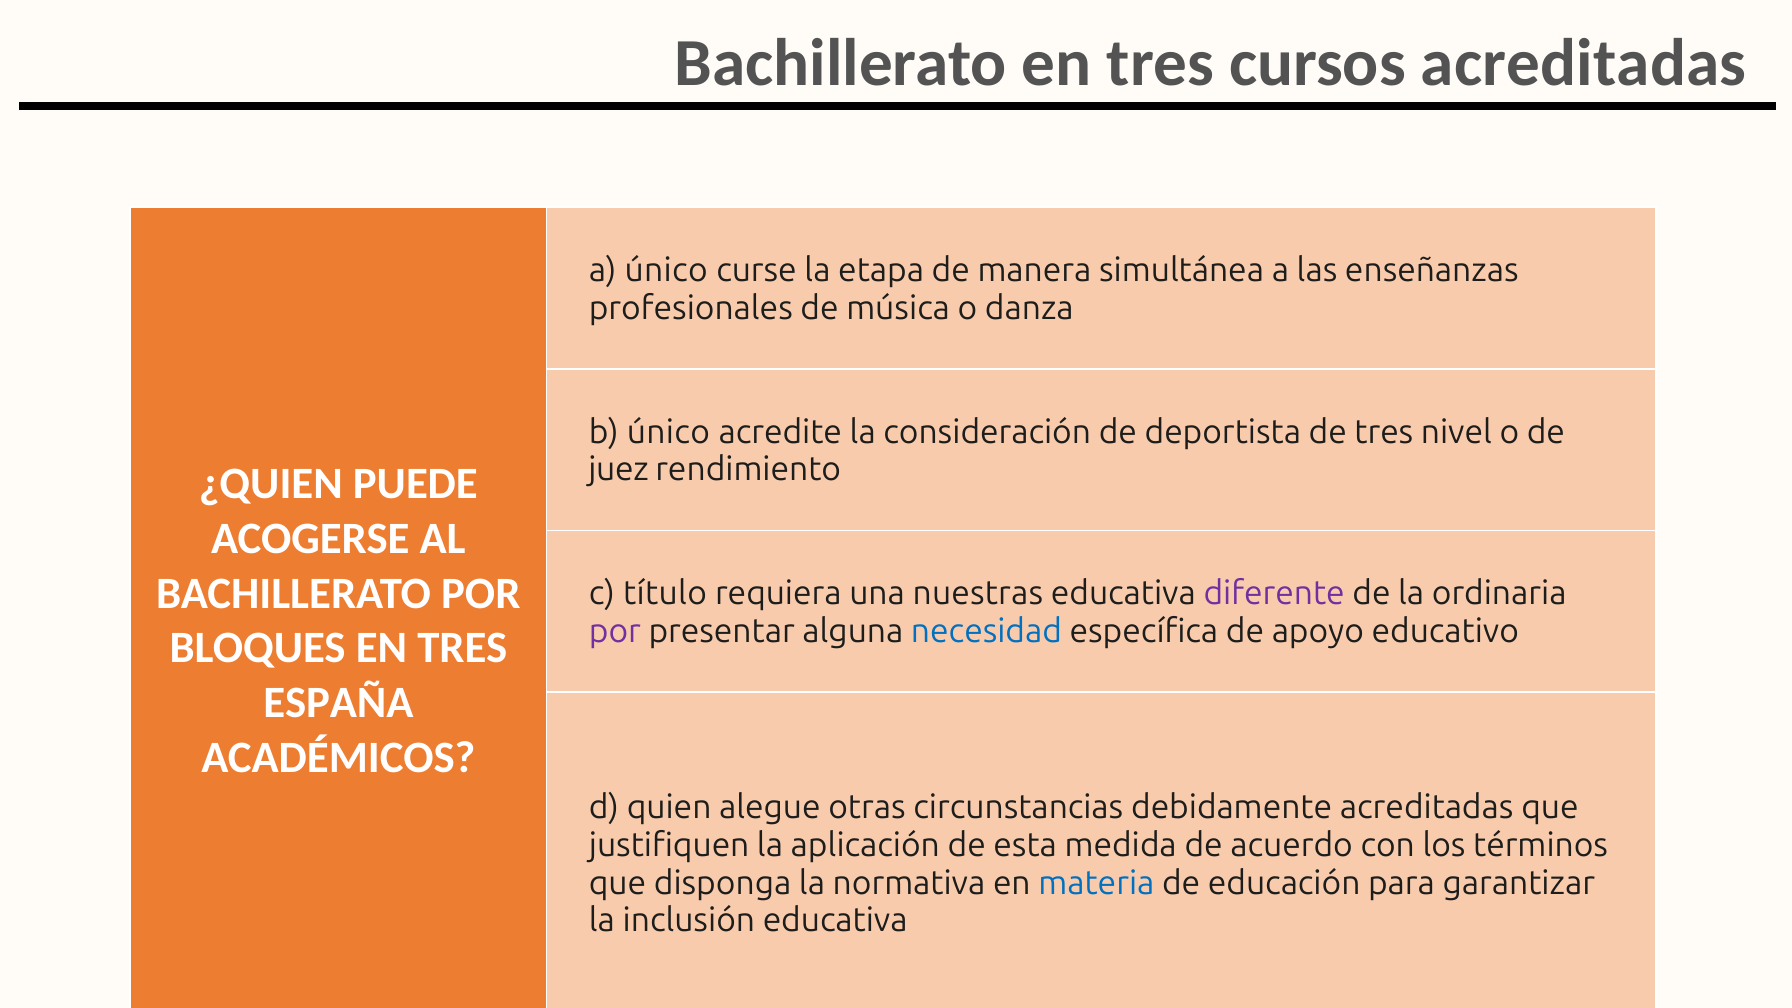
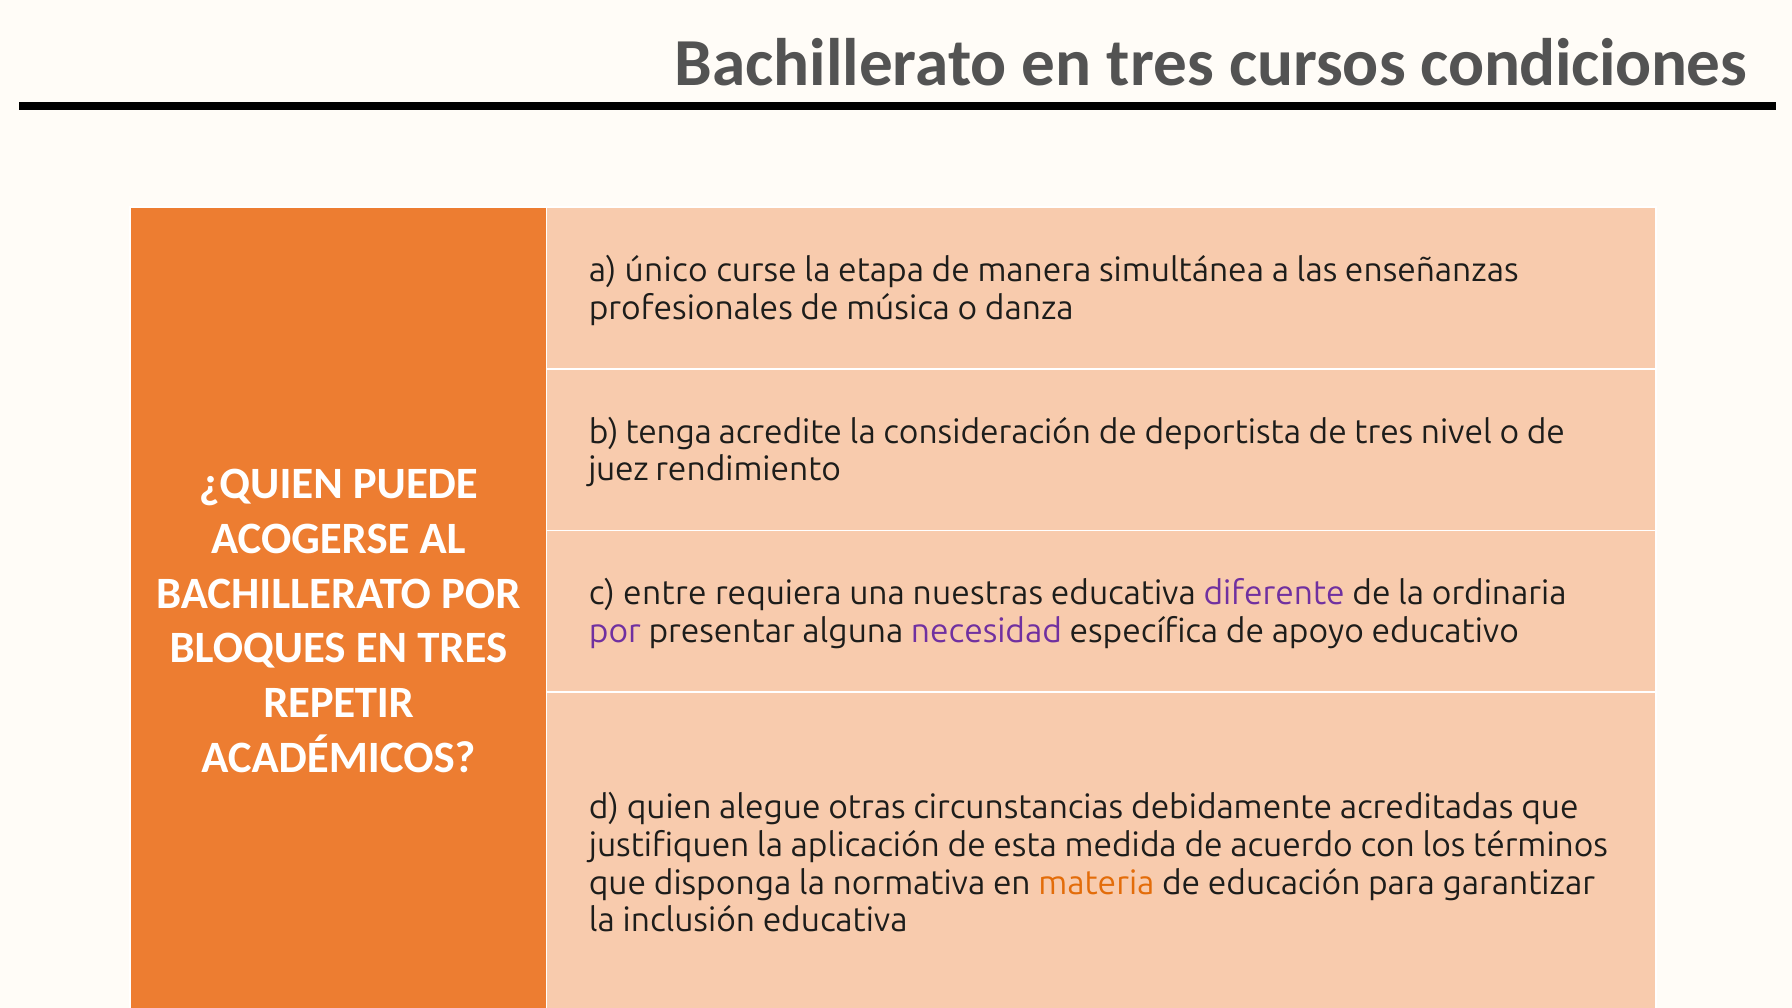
cursos acreditadas: acreditadas -> condiciones (1584, 63)
b único: único -> tenga (669, 432)
título: título -> entre (665, 594)
necesidad colour: blue -> purple (986, 631)
ESPAÑA: ESPAÑA -> REPETIR (338, 703)
materia colour: blue -> orange (1096, 883)
